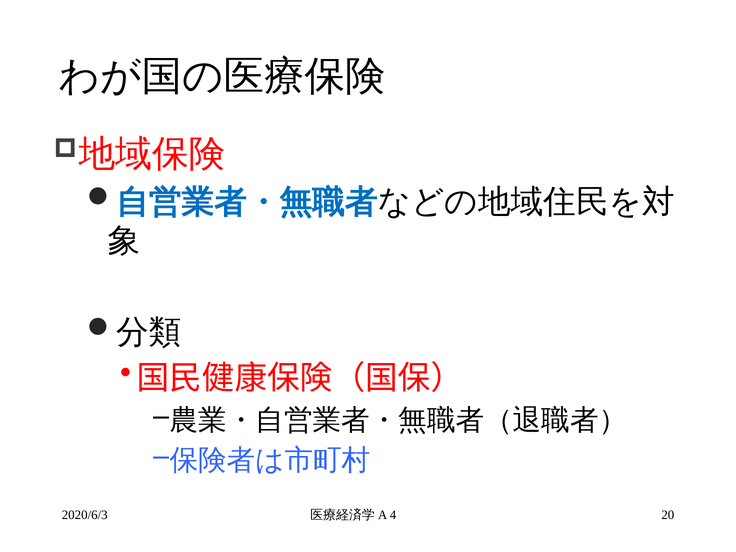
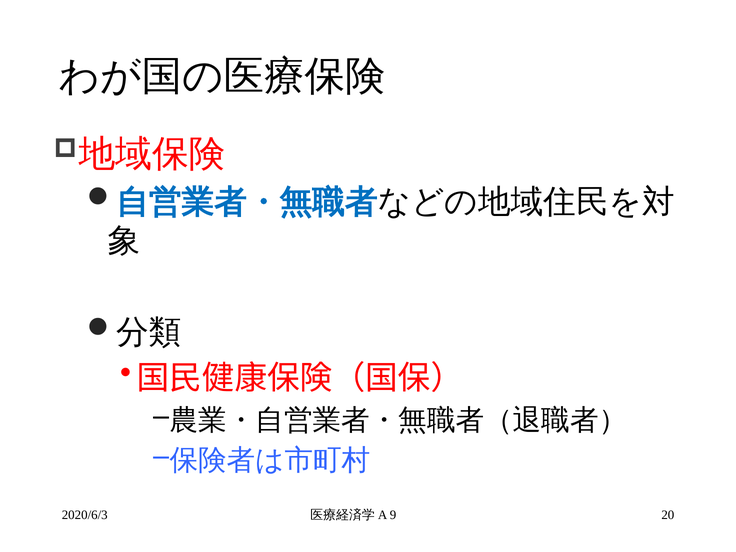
4: 4 -> 9 (393, 515)
